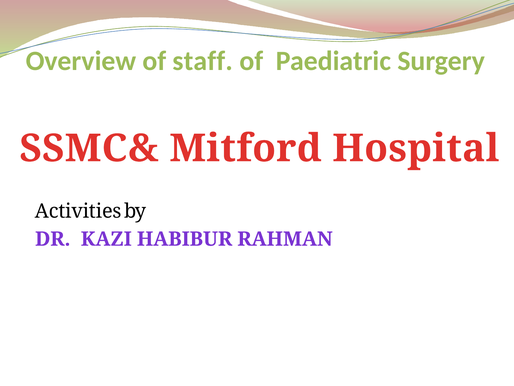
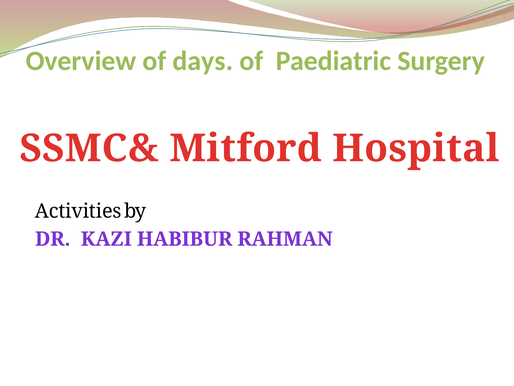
staff: staff -> days (203, 61)
